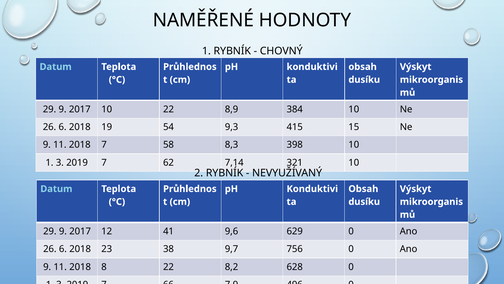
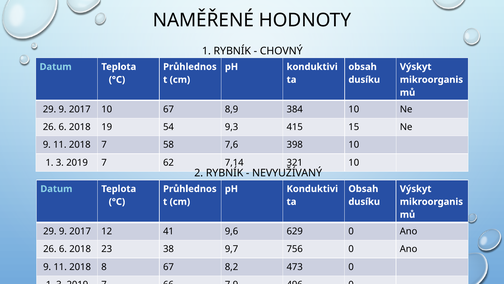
10 22: 22 -> 67 (169, 109)
8,3: 8,3 -> 7,6 (232, 145)
8 22: 22 -> 67 (168, 266)
628: 628 -> 473 (295, 266)
